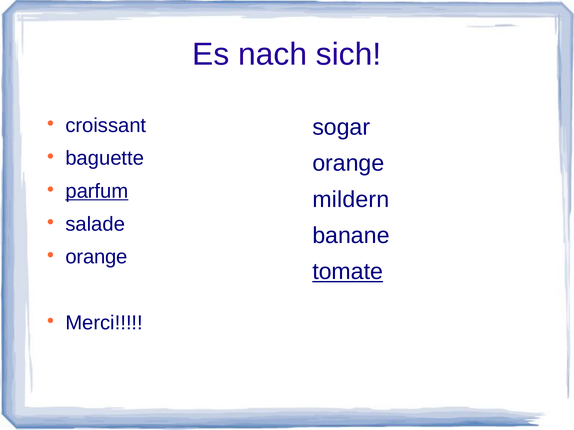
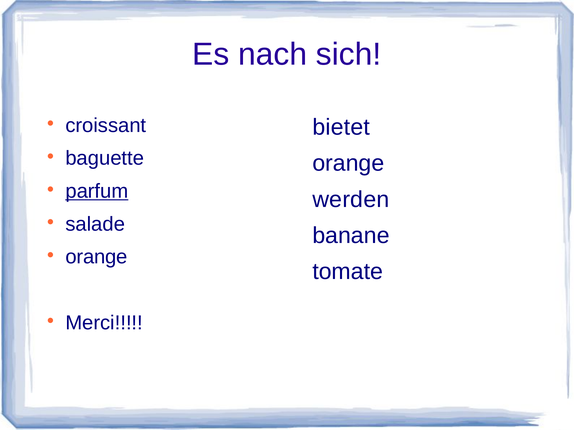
sogar: sogar -> bietet (341, 127)
mildern: mildern -> werden (351, 200)
tomate underline: present -> none (348, 272)
